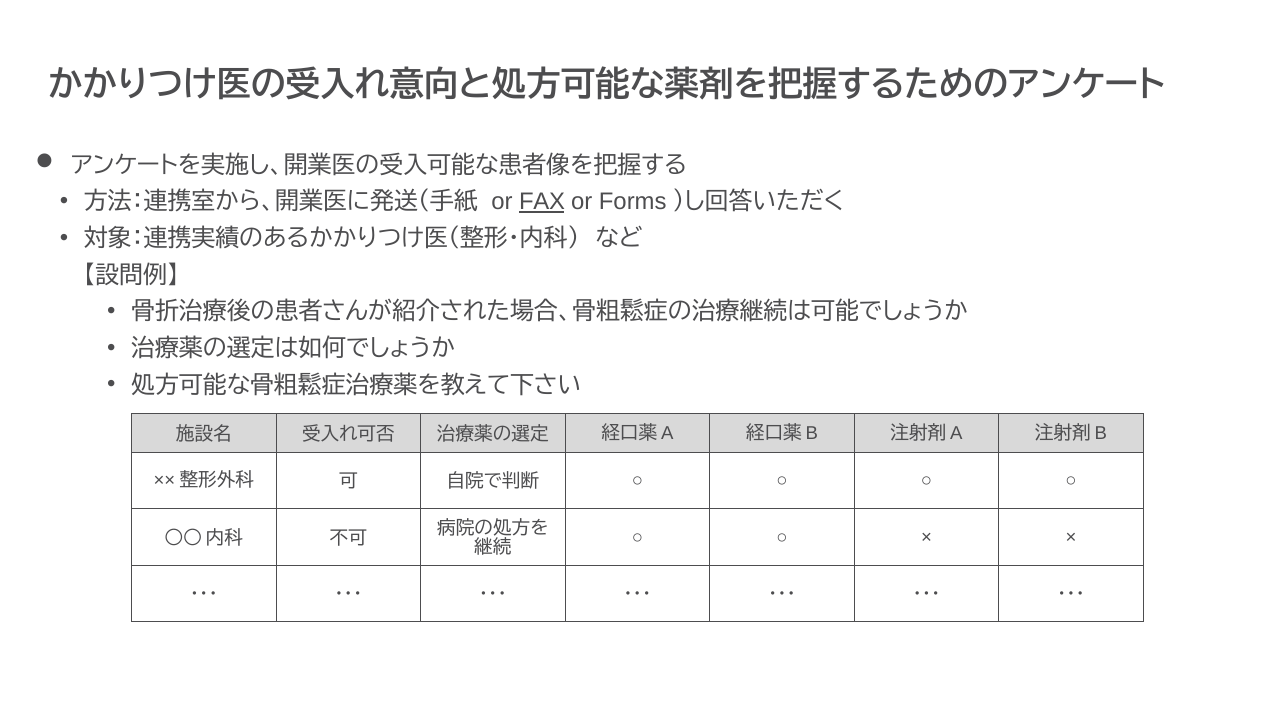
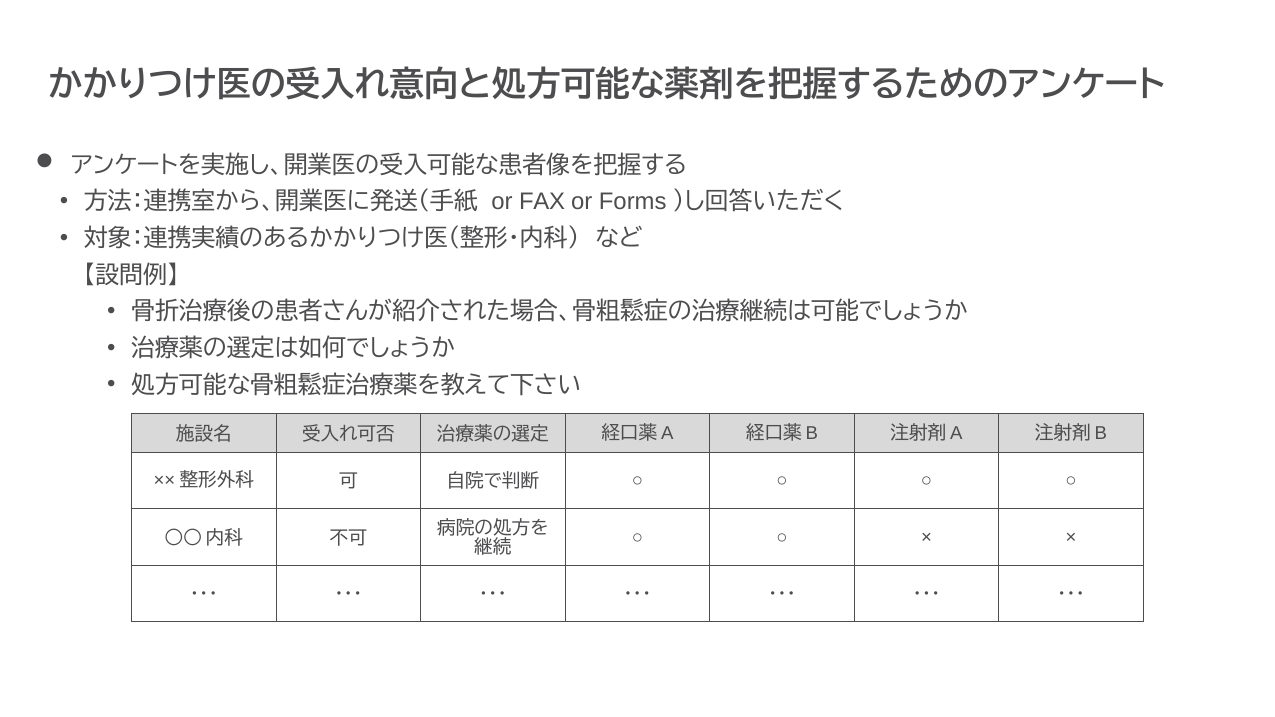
FAX underline: present -> none (542, 202)
